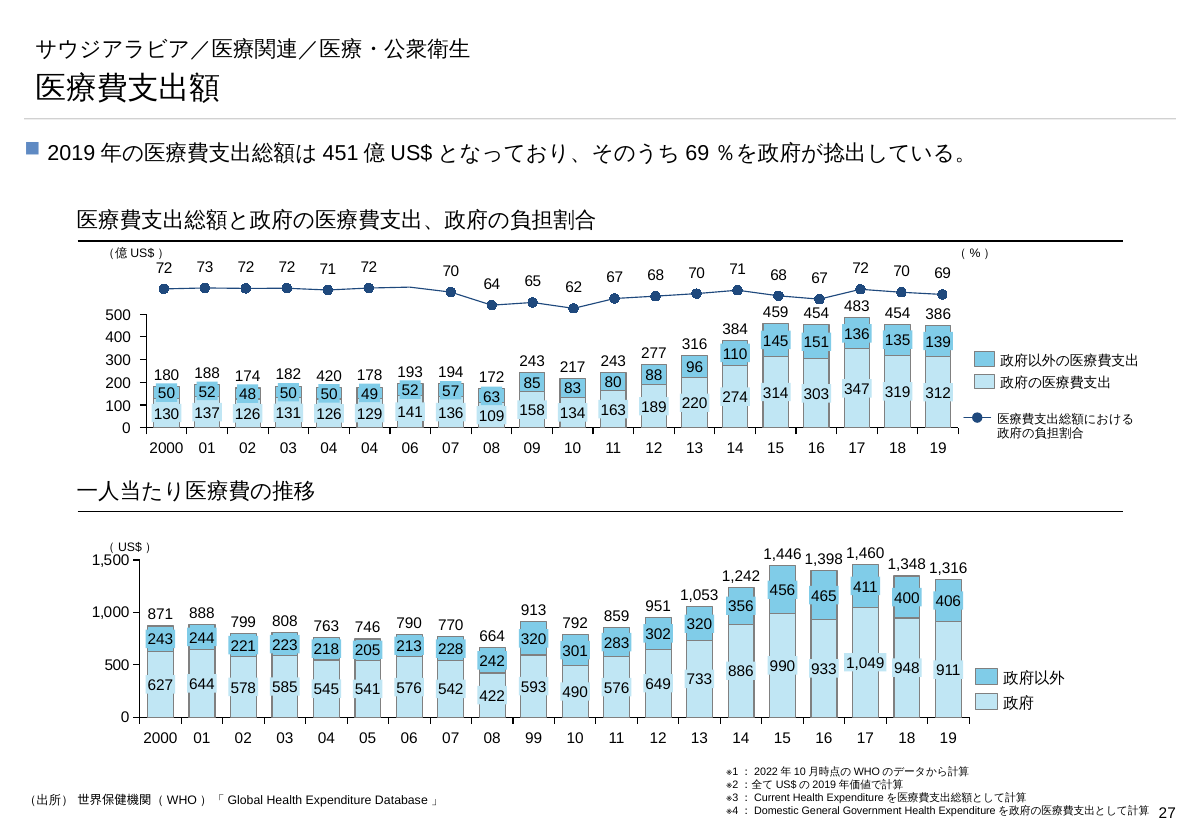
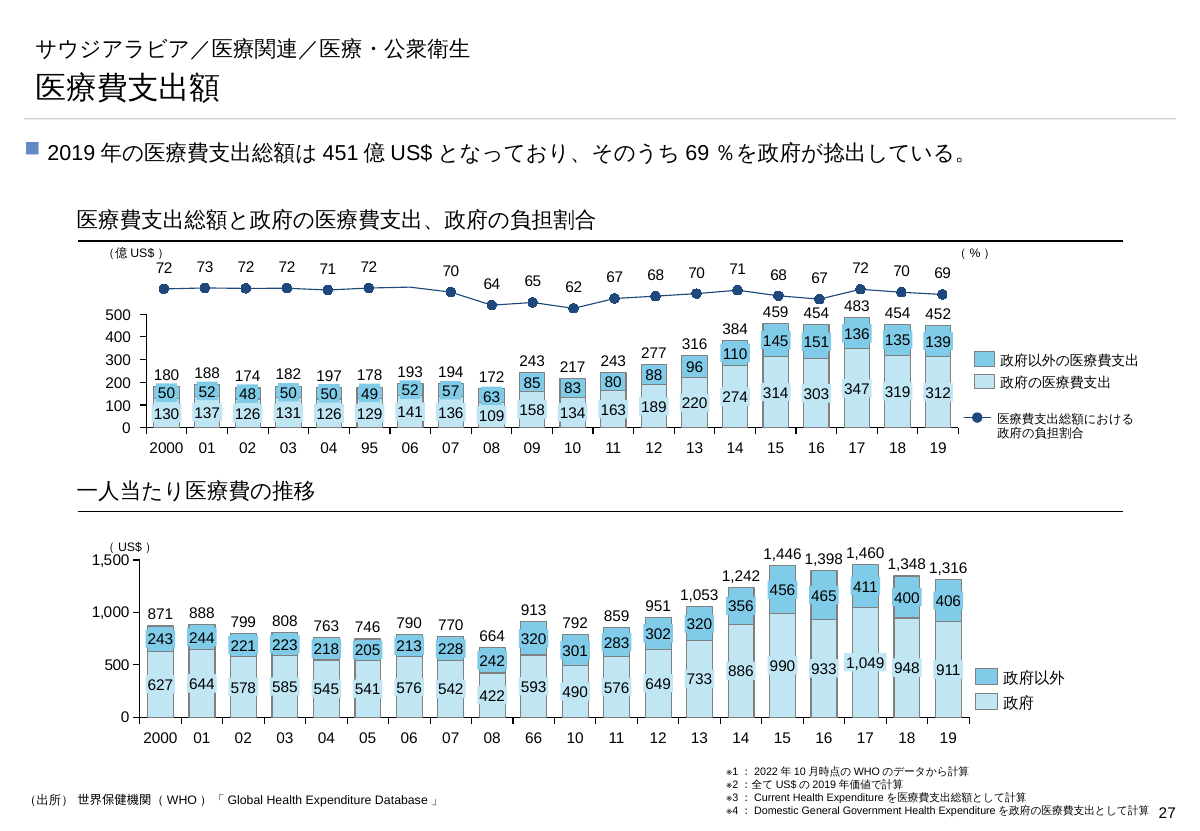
386: 386 -> 452 (938, 314)
420: 420 -> 197 (329, 376)
04 04: 04 -> 95 (370, 448)
99: 99 -> 66 (534, 738)
